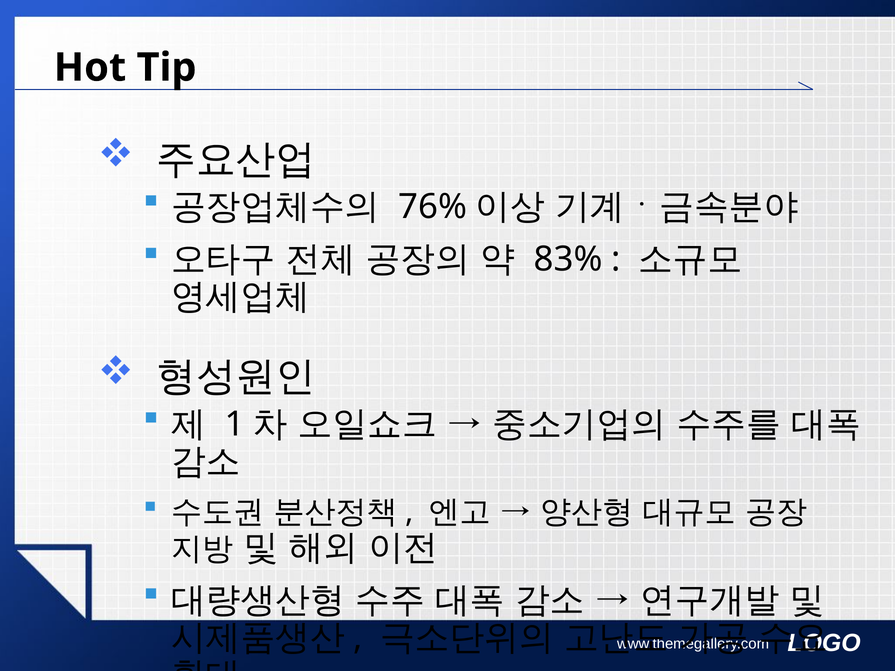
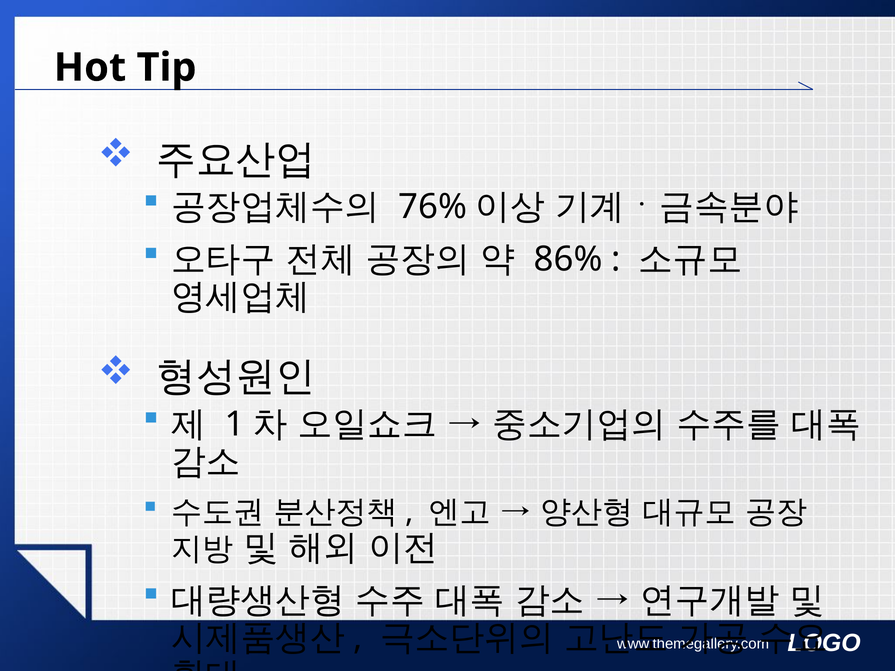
83%: 83% -> 86% (568, 259)
